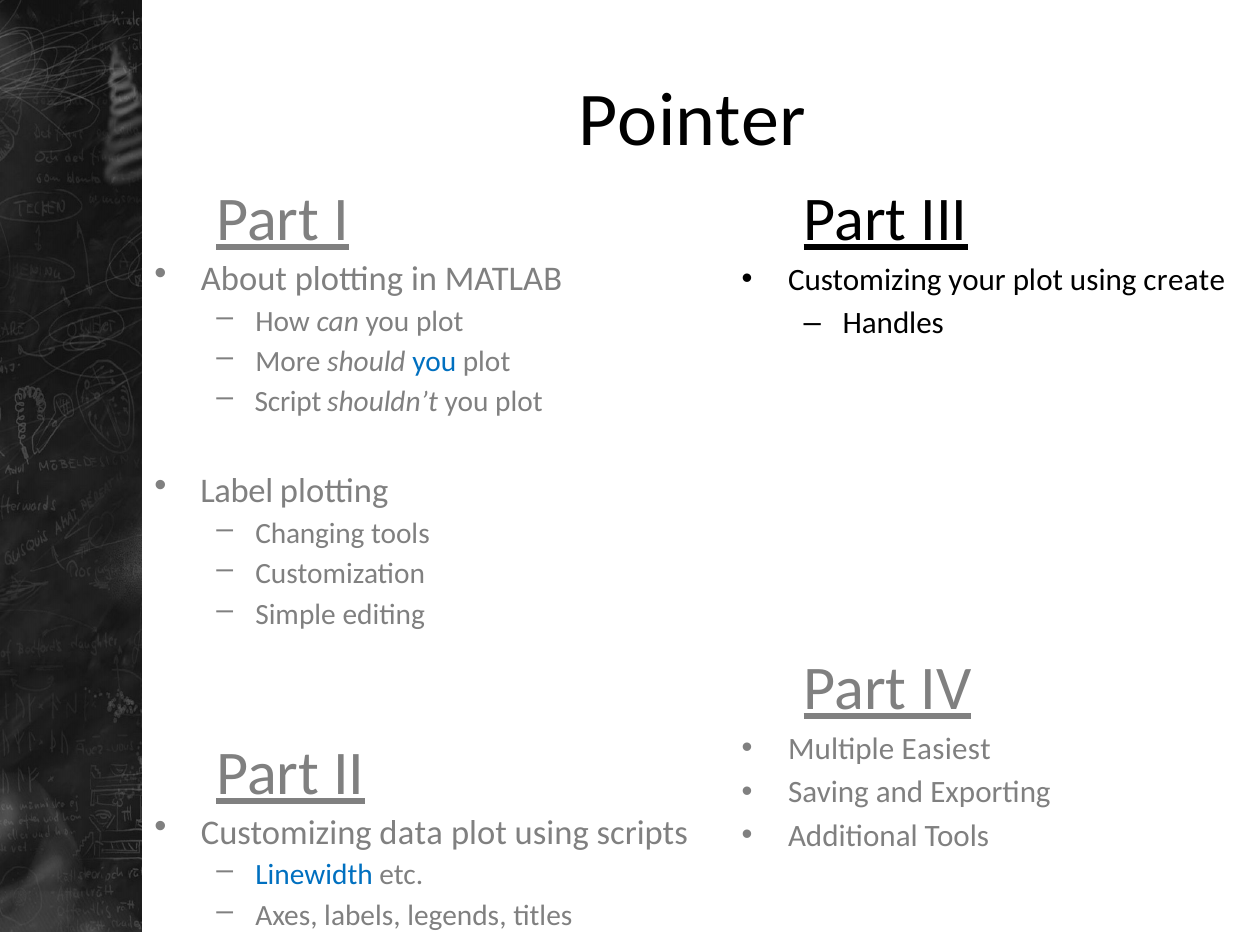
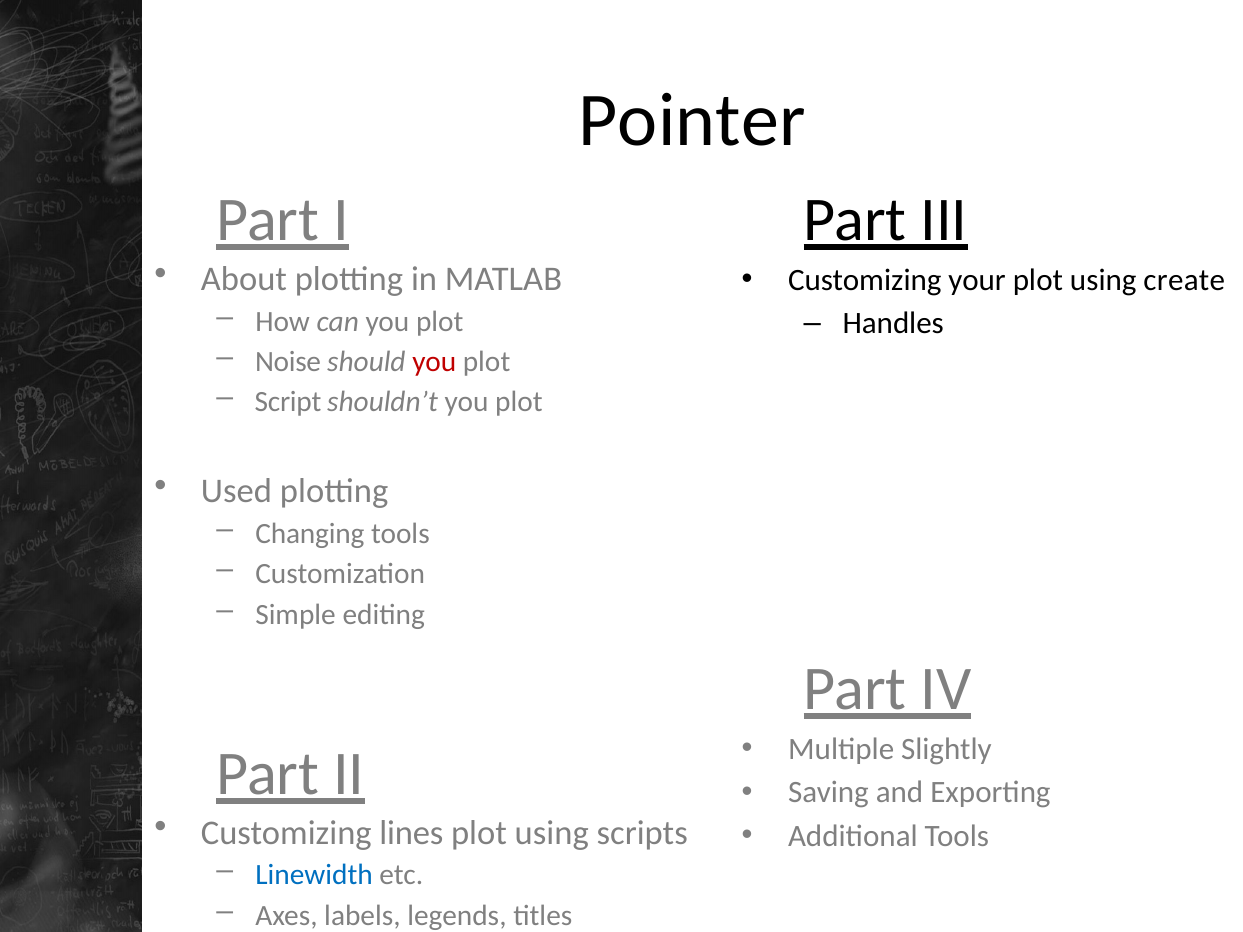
More: More -> Noise (288, 362)
you colour: blue -> red (434, 362)
Label: Label -> Used (237, 491)
Easiest: Easiest -> Slightly (946, 749)
data: data -> lines (411, 833)
